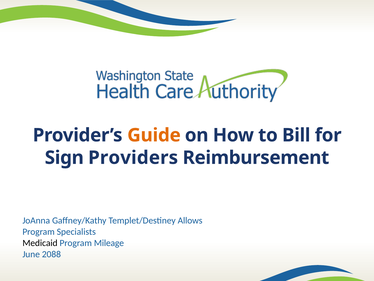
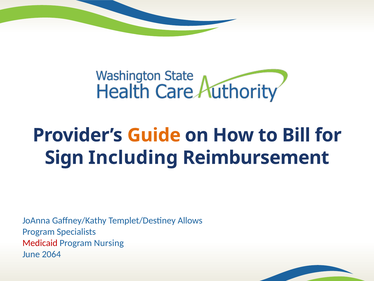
Providers: Providers -> Including (133, 157)
Medicaid colour: black -> red (40, 243)
Mileage: Mileage -> Nursing (109, 243)
2088: 2088 -> 2064 (51, 254)
